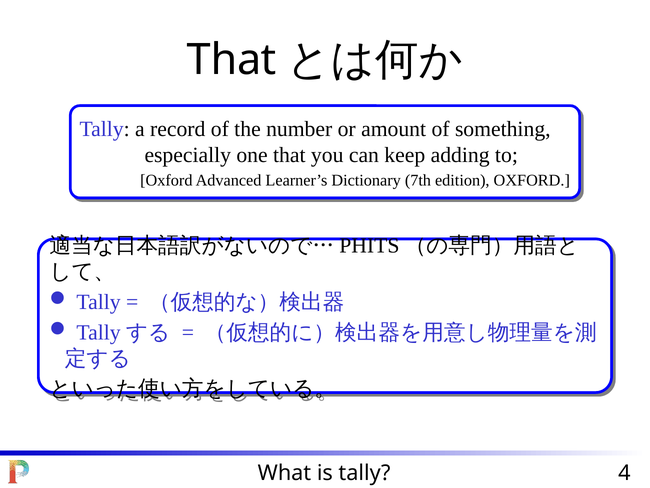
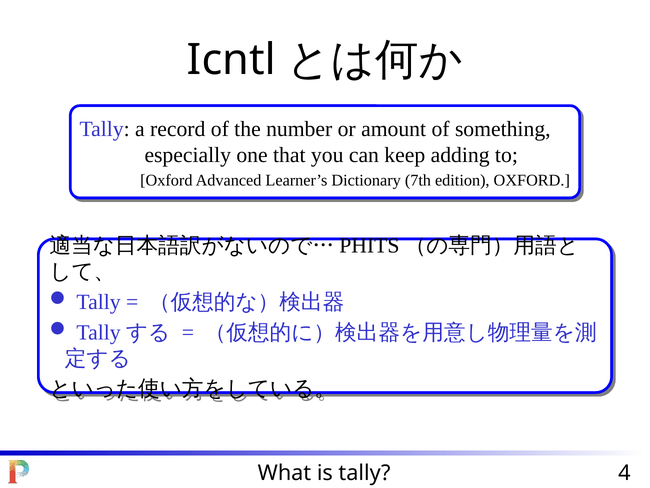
That: That -> Icntl (232, 60)
